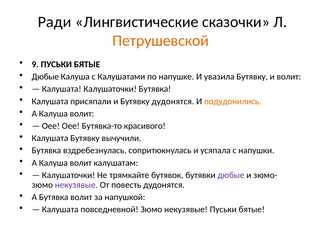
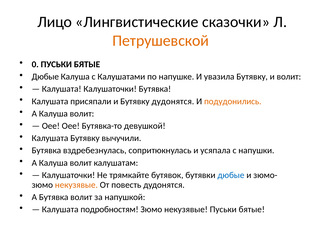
Ради: Ради -> Лицо (55, 22)
9: 9 -> 0 (35, 65)
красивого: красивого -> девушкой (145, 126)
дюбые colour: purple -> blue (231, 176)
некузявые colour: purple -> orange (76, 185)
повседневной: повседневной -> подробностям (110, 210)
